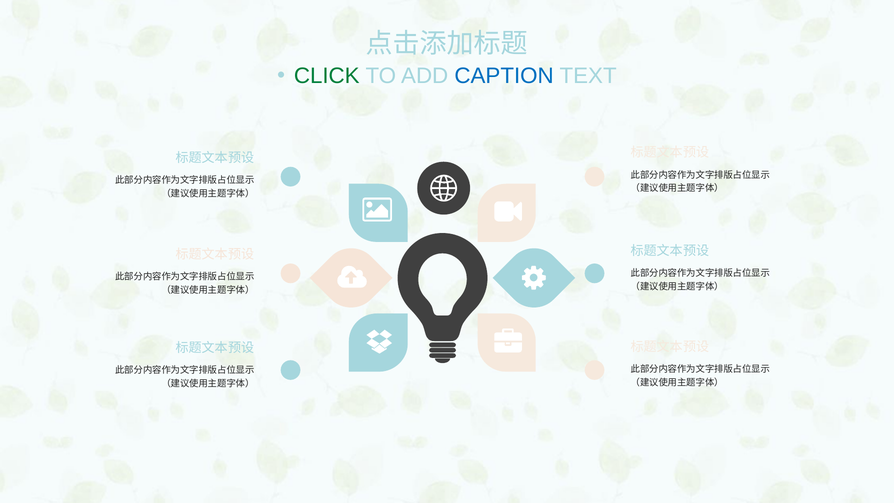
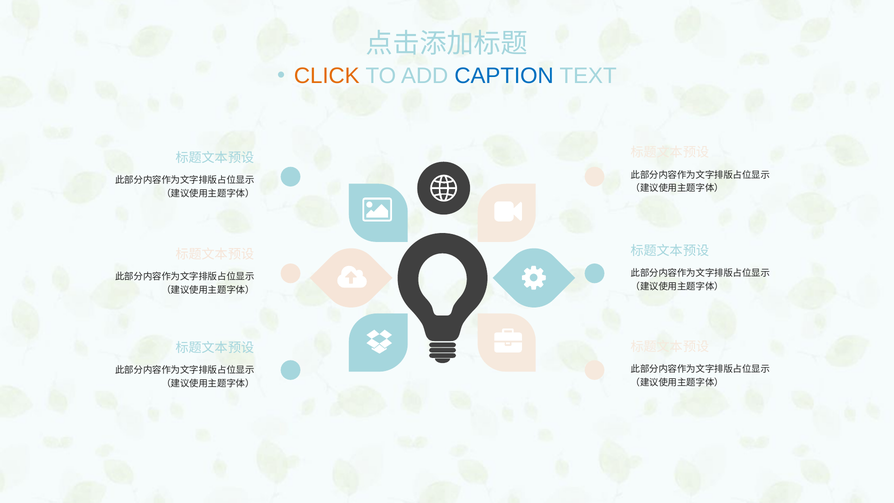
CLICK colour: green -> orange (327, 76)
